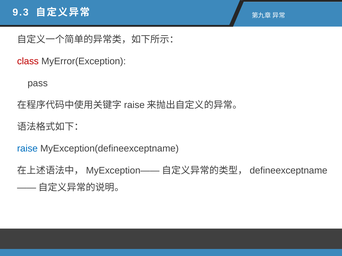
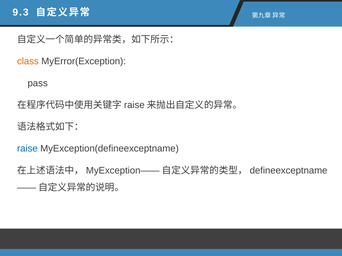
class colour: red -> orange (28, 61)
